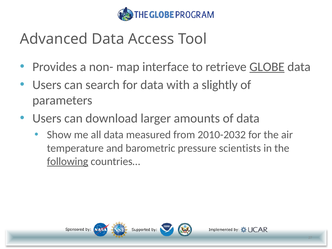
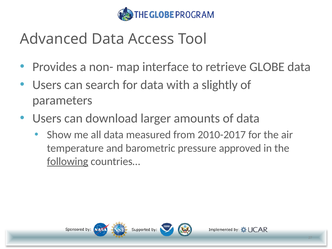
GLOBE underline: present -> none (267, 67)
2010-2032: 2010-2032 -> 2010-2017 (222, 135)
scientists: scientists -> approved (240, 148)
